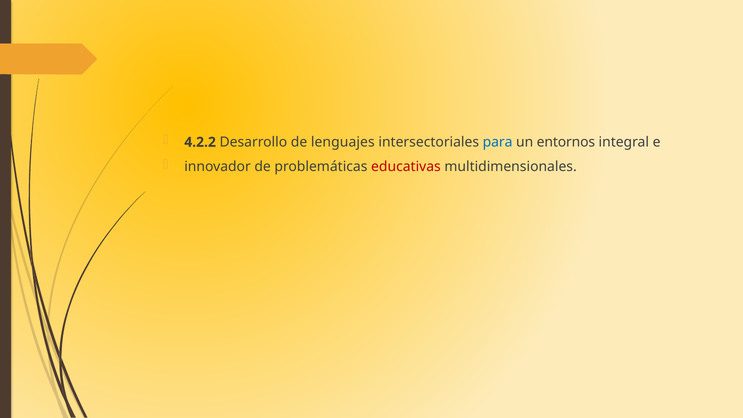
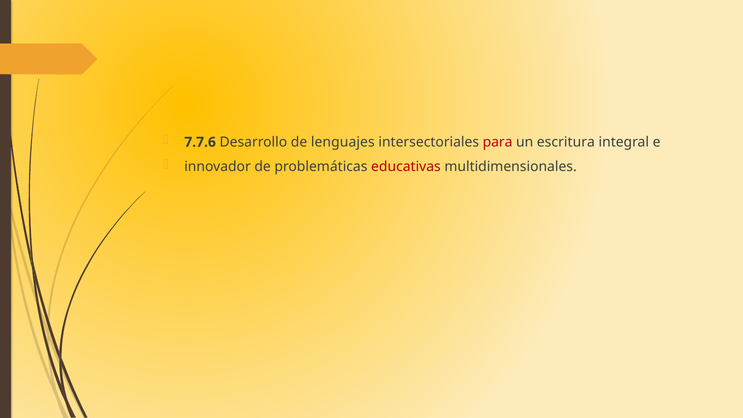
4.2.2: 4.2.2 -> 7.7.6 (200, 142)
para colour: blue -> red (498, 142)
entornos: entornos -> escritura (566, 142)
